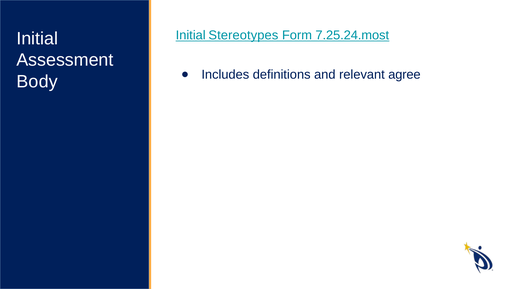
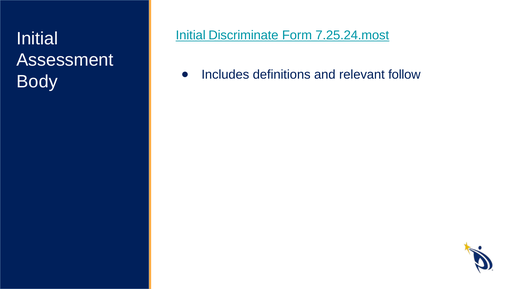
Stereotypes: Stereotypes -> Discriminate (243, 35)
agree: agree -> follow (404, 75)
